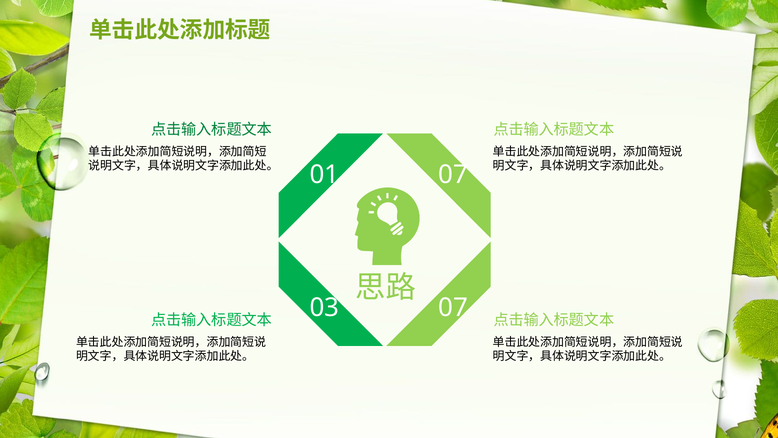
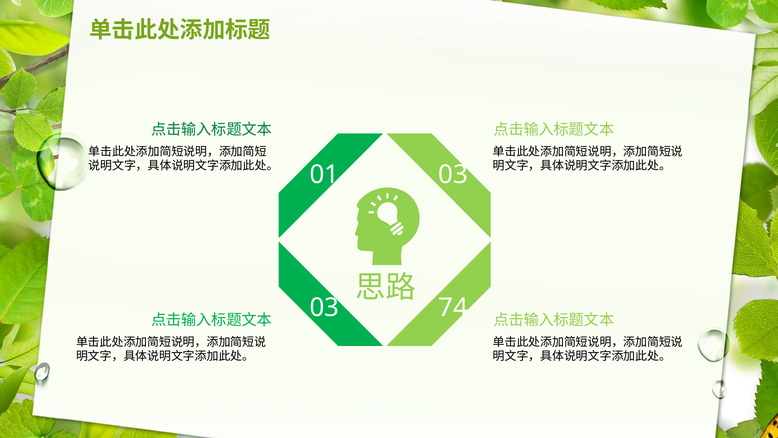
01 07: 07 -> 03 (453, 175)
03 07: 07 -> 74 (453, 308)
